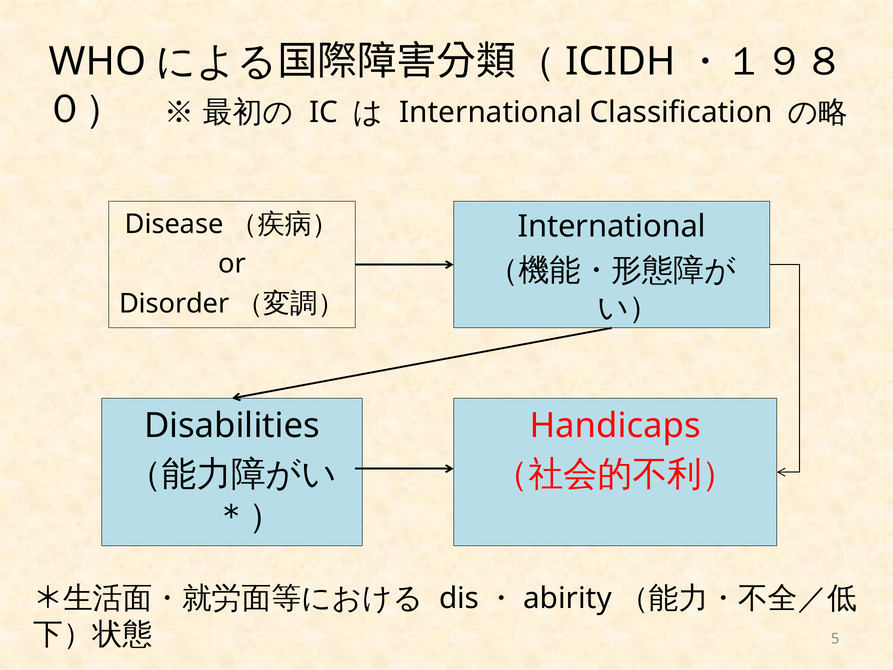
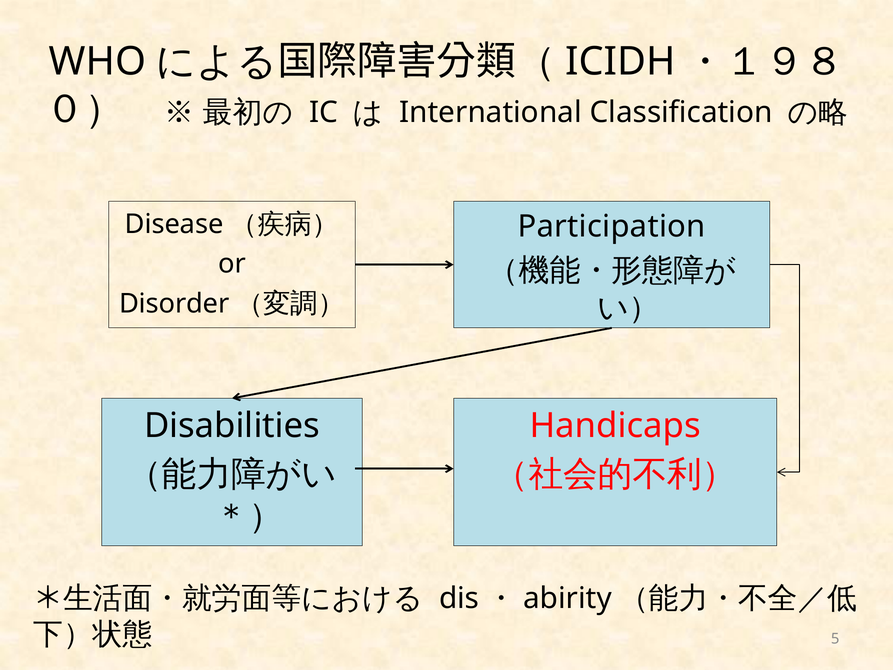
International: International -> Participation (612, 226)
